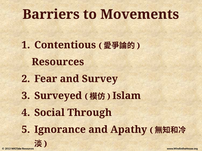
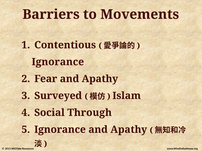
Resources: Resources -> Ignorance (58, 62)
Fear and Survey: Survey -> Apathy (100, 79)
